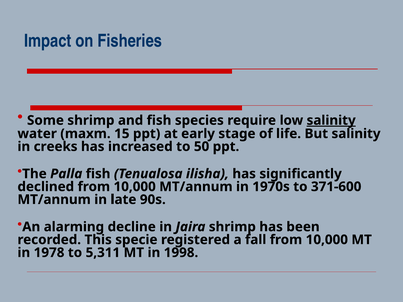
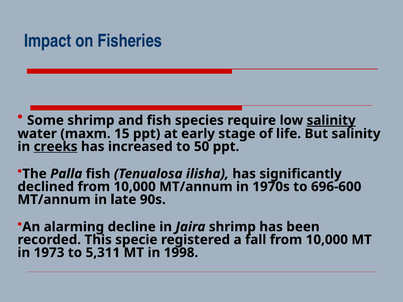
creeks underline: none -> present (56, 147)
371-600: 371-600 -> 696-600 (336, 187)
1978: 1978 -> 1973 (49, 253)
